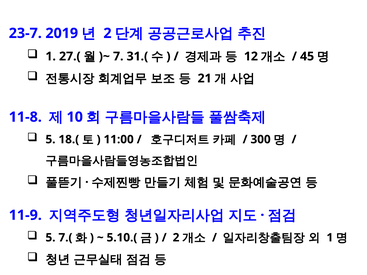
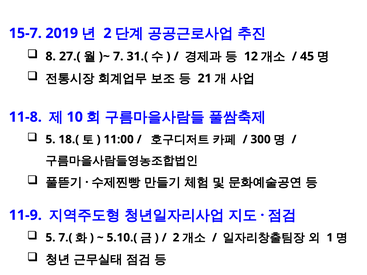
23-7: 23-7 -> 15-7 (25, 33)
1: 1 -> 8 (51, 56)
